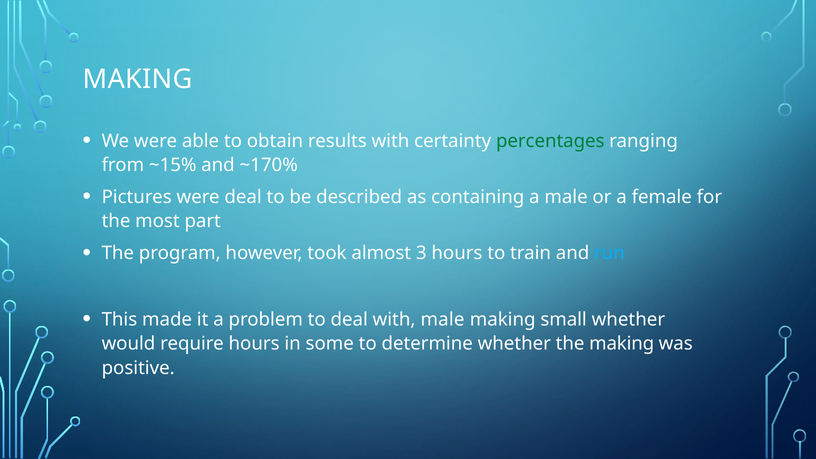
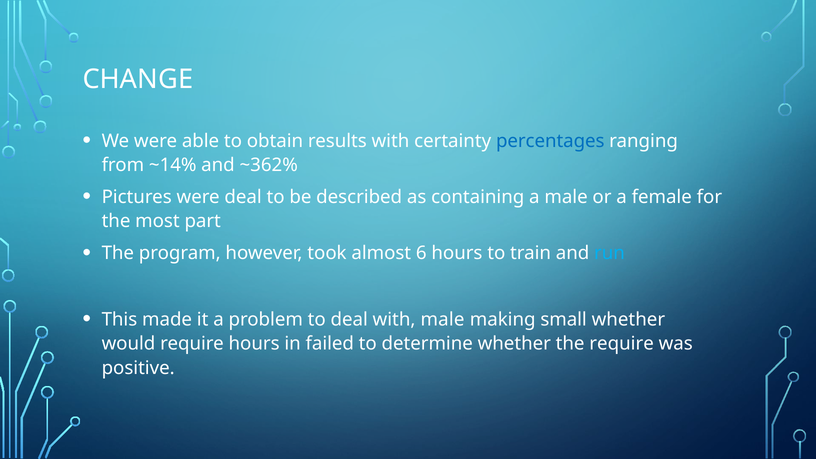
MAKING: MAKING -> CHANGE (138, 79)
percentages colour: green -> blue (550, 141)
~15%: ~15% -> ~14% (173, 165)
~170%: ~170% -> ~362% (269, 165)
3: 3 -> 6 (421, 253)
some: some -> failed (330, 344)
the making: making -> require (622, 344)
